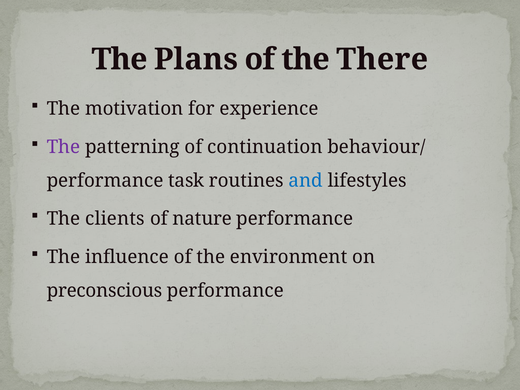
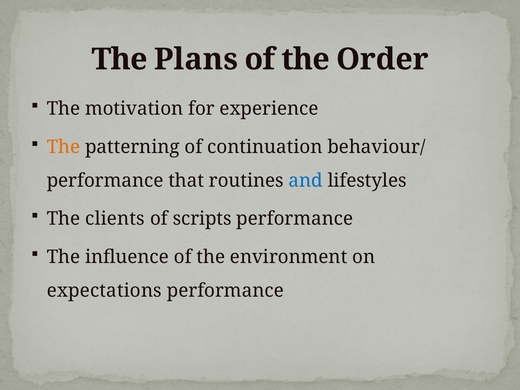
There: There -> Order (382, 59)
The colour: purple -> orange (63, 147)
task: task -> that (186, 181)
nature: nature -> scripts (202, 219)
preconscious: preconscious -> expectations (104, 291)
